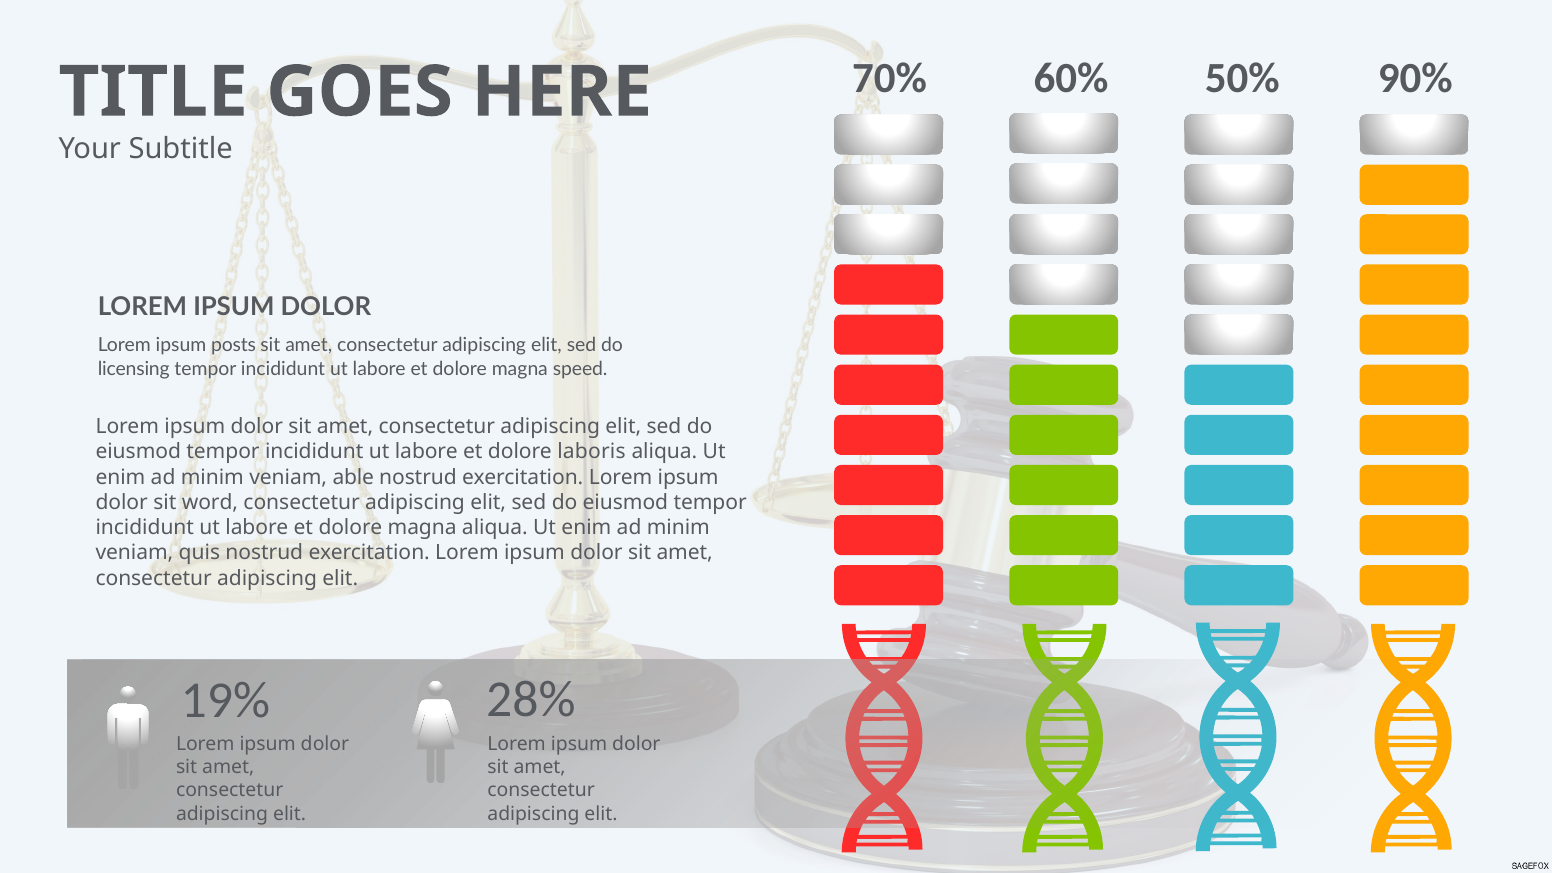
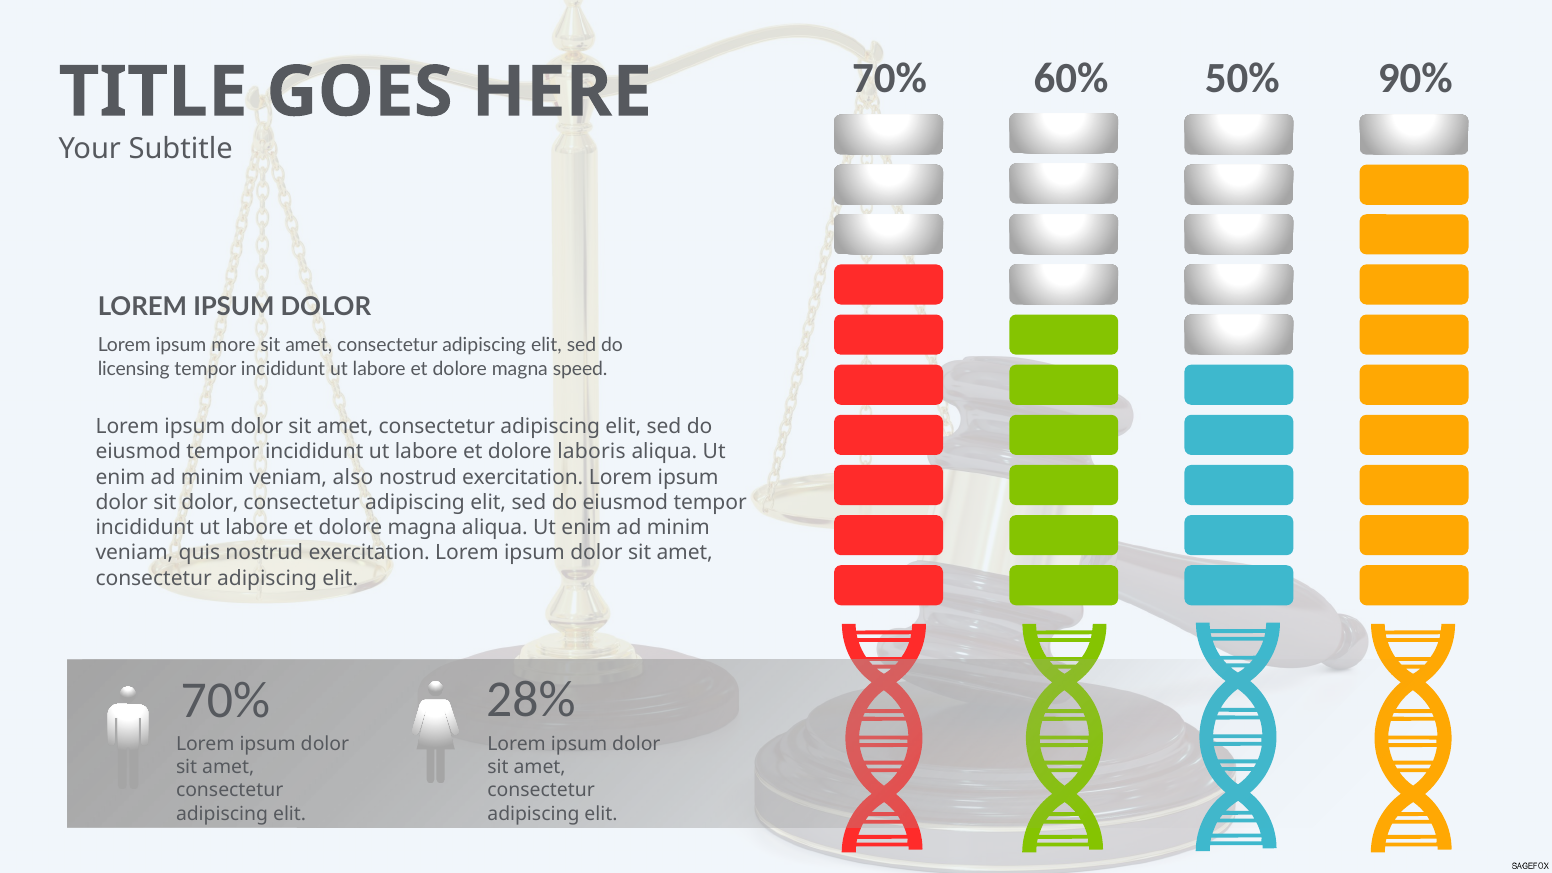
posts: posts -> more (234, 346)
able: able -> also (353, 477)
sit word: word -> dolor (210, 503)
19%: 19% -> 70% (225, 700)
